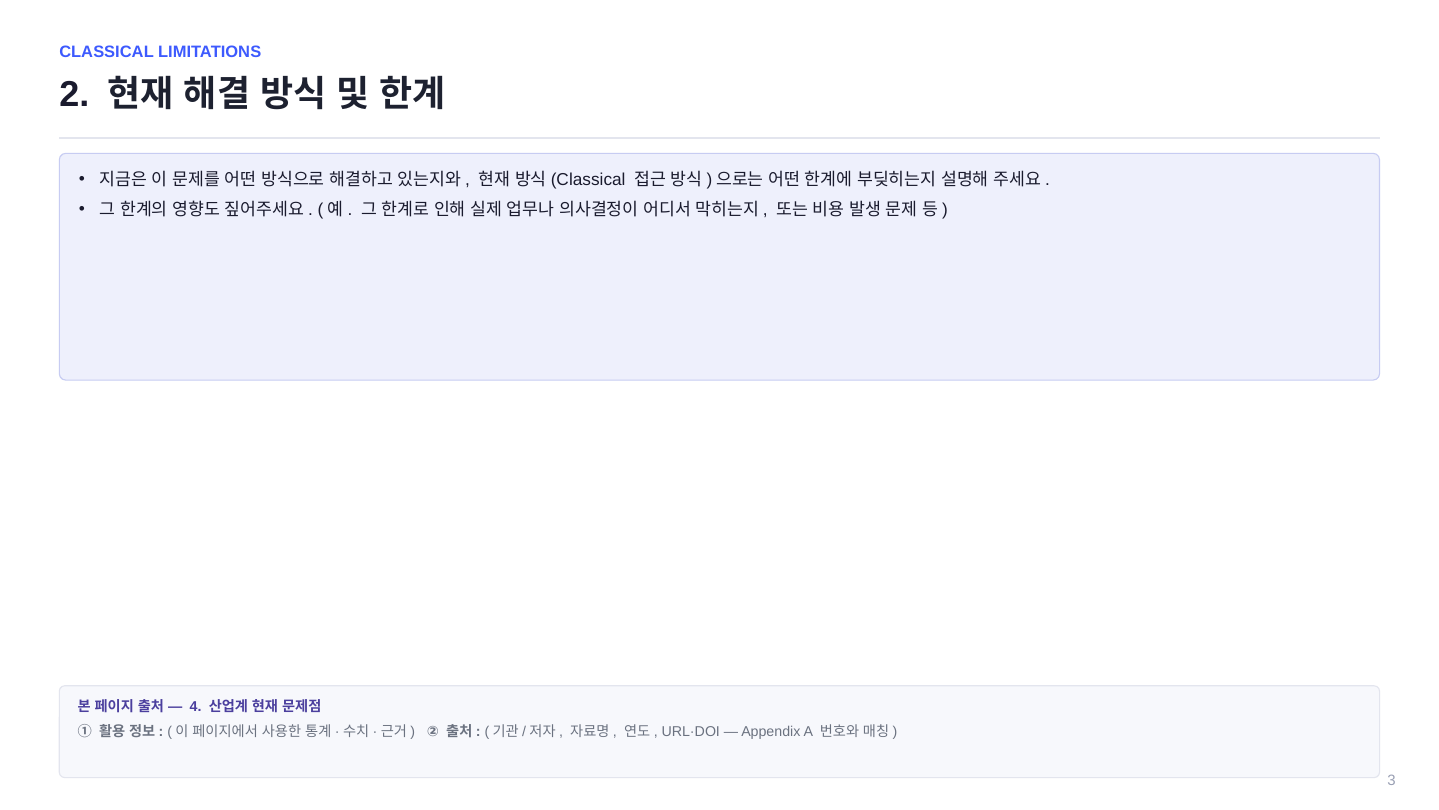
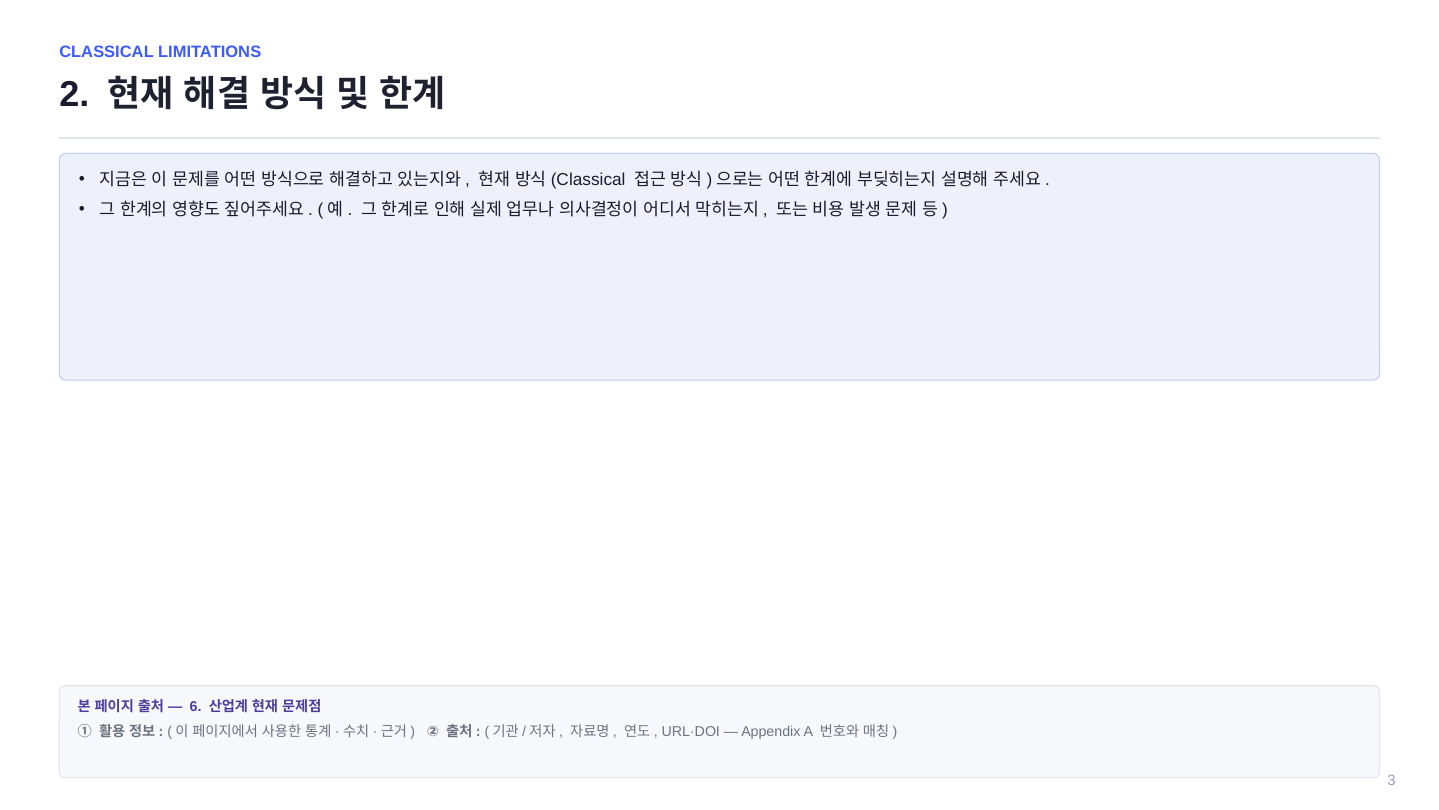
4: 4 -> 6 (196, 707)
